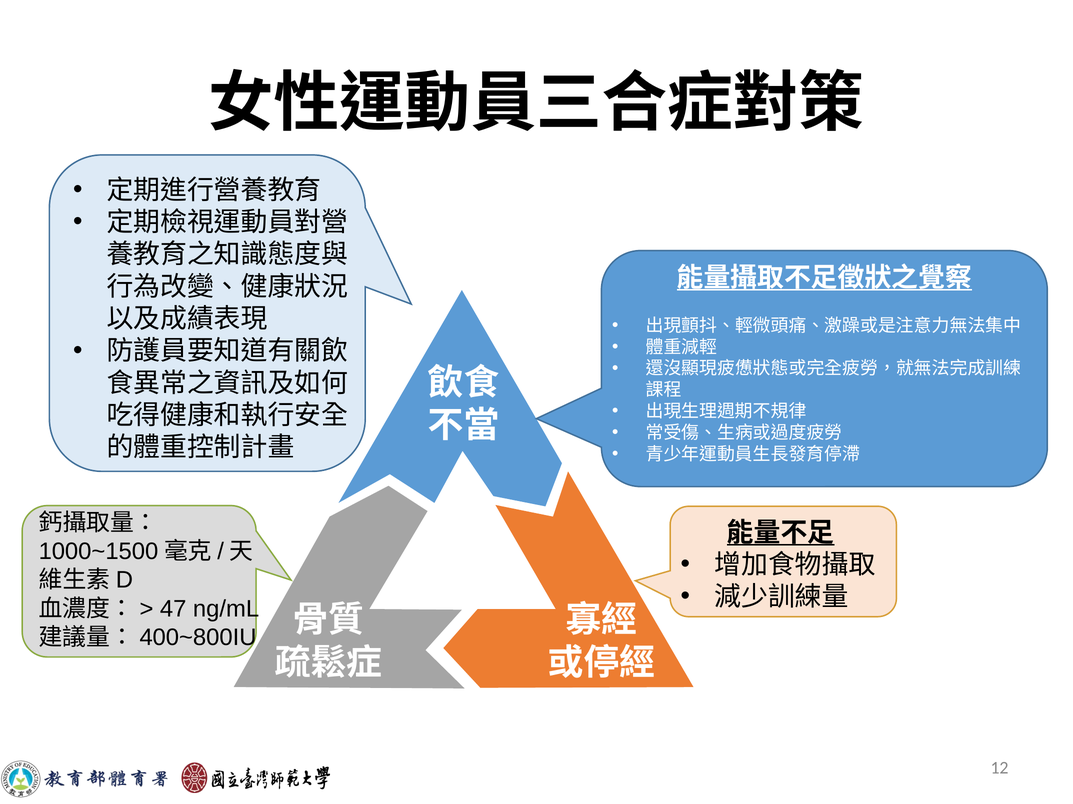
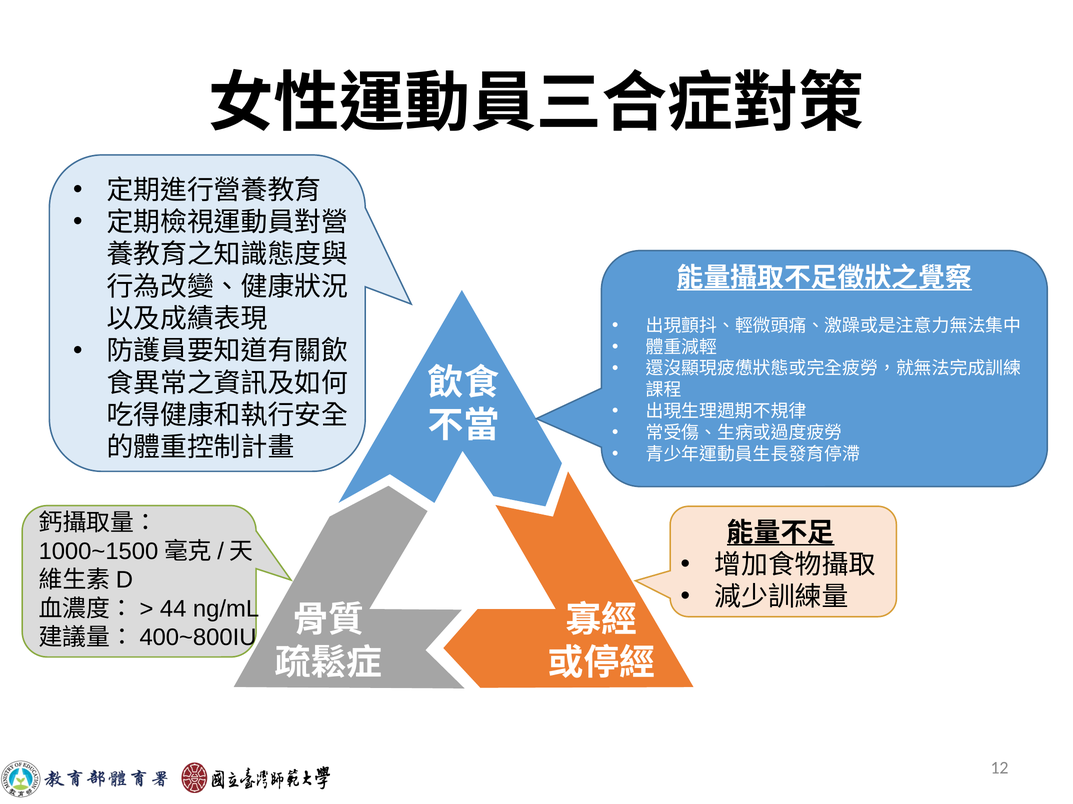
47: 47 -> 44 (173, 609)
